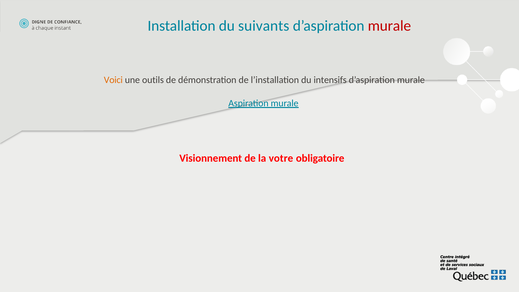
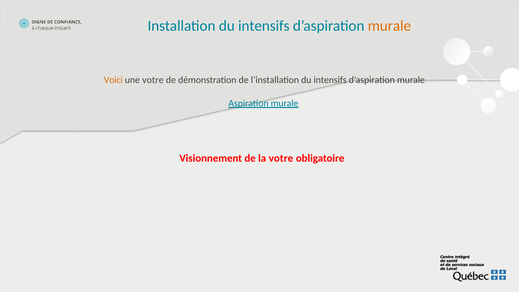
Installation du suivants: suivants -> intensifs (264, 26)
murale colour: red -> orange (389, 26)
une outils: outils -> votre (153, 80)
